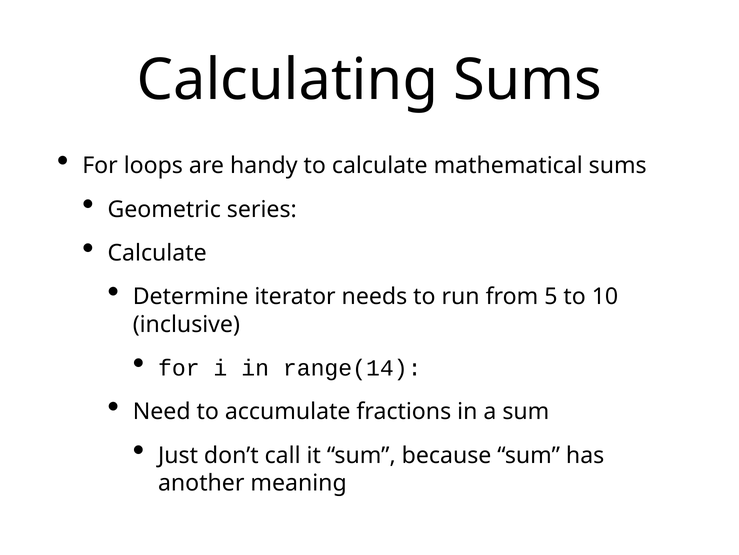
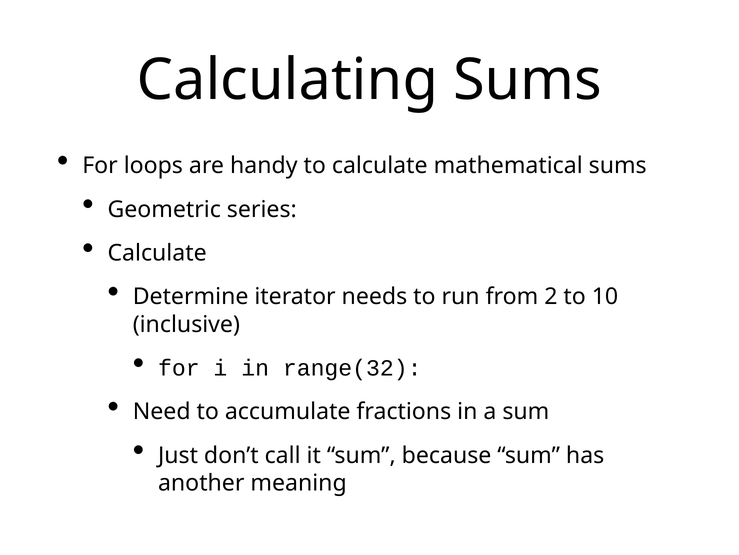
5: 5 -> 2 (551, 296)
range(14: range(14 -> range(32 (352, 368)
